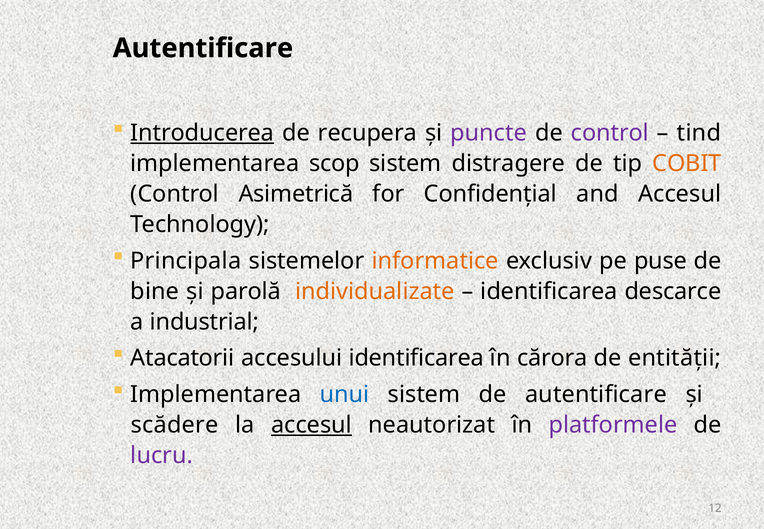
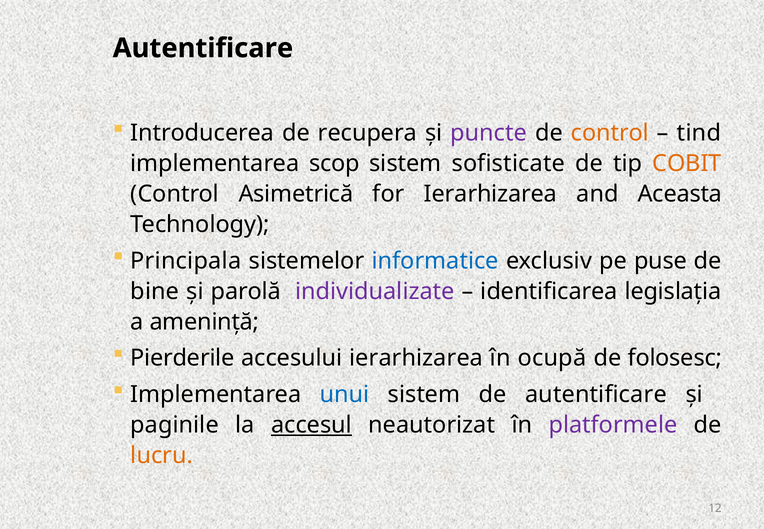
Introducerea underline: present -> none (202, 133)
control colour: purple -> orange (610, 133)
distragere: distragere -> sofisticate (508, 164)
for Confidențial: Confidențial -> Ierarhizarea (491, 194)
and Accesul: Accesul -> Aceasta (680, 194)
informatice colour: orange -> blue (435, 261)
individualizate colour: orange -> purple (375, 291)
descarce: descarce -> legislația (673, 291)
industrial: industrial -> amenință (204, 322)
Atacatorii: Atacatorii -> Pierderile (182, 358)
accesului identificarea: identificarea -> ierarhizarea (416, 358)
cărora: cărora -> ocupă (552, 358)
entității: entității -> folosesc (675, 358)
scădere: scădere -> paginile (175, 425)
lucru colour: purple -> orange (162, 455)
